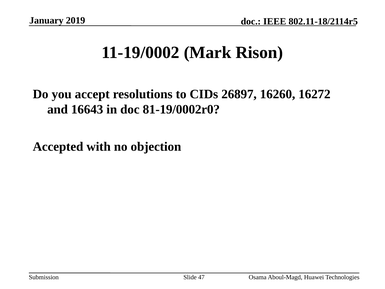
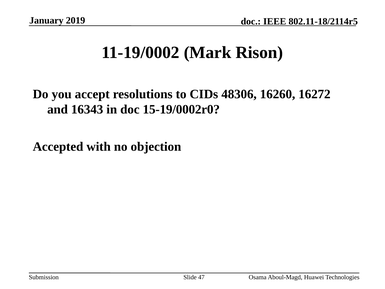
26897: 26897 -> 48306 (239, 94)
16643: 16643 -> 16343 (87, 109)
81-19/0002r0: 81-19/0002r0 -> 15-19/0002r0 (181, 109)
